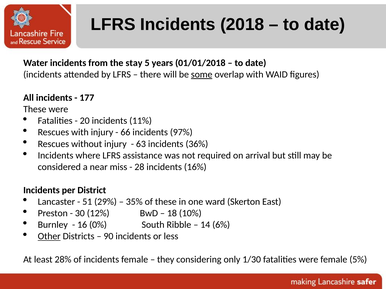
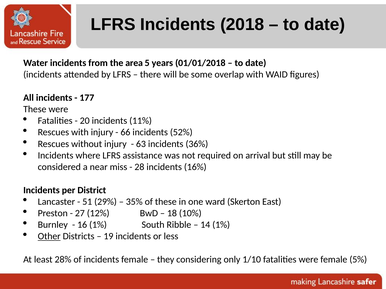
stay: stay -> area (134, 63)
some underline: present -> none (202, 75)
97%: 97% -> 52% (181, 133)
30: 30 -> 27 (80, 214)
16 0%: 0% -> 1% (98, 225)
14 6%: 6% -> 1% (221, 225)
90: 90 -> 19 (108, 237)
1/30: 1/30 -> 1/10 (252, 260)
